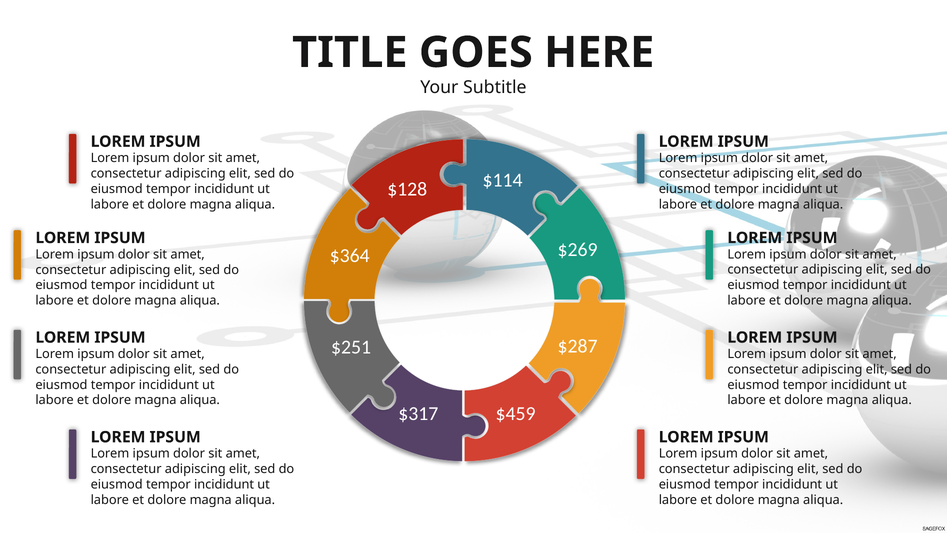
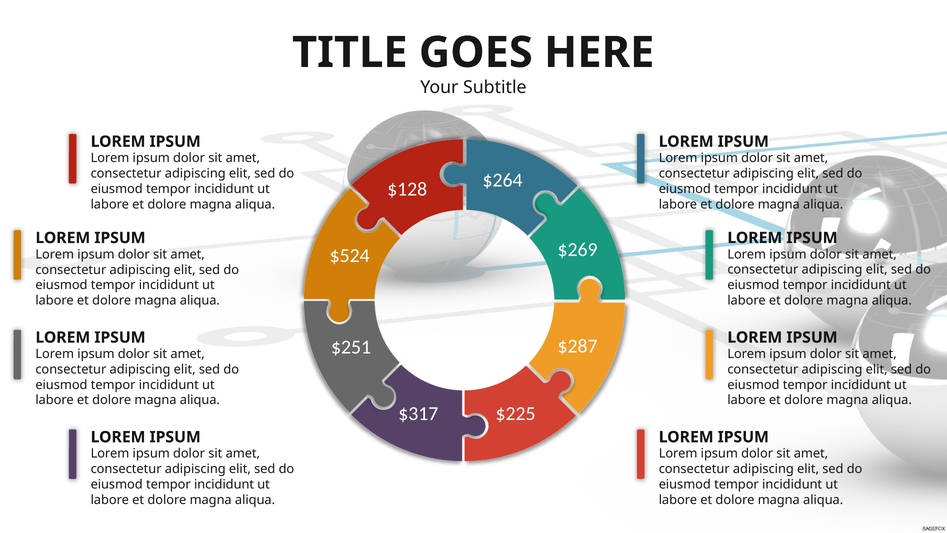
$114: $114 -> $264 (503, 180)
$364: $364 -> $524 (350, 256)
$459: $459 -> $225 (516, 414)
